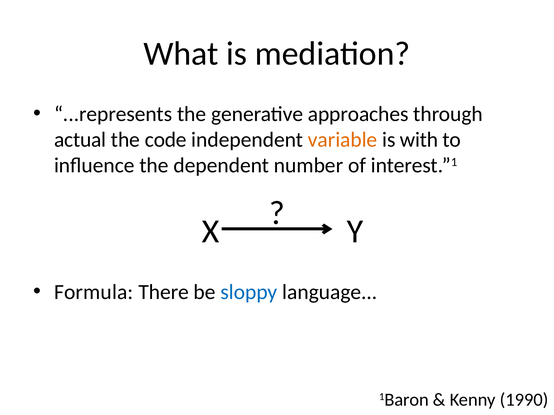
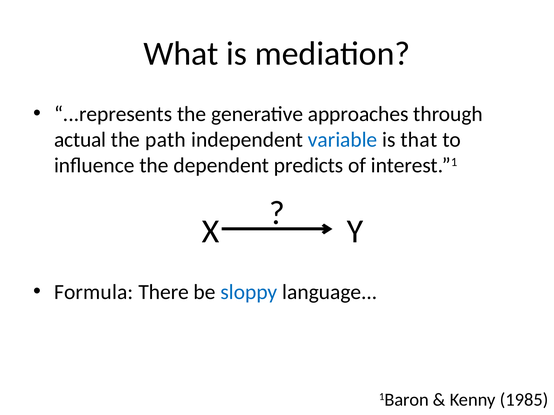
code: code -> path (166, 140)
variable colour: orange -> blue (343, 140)
with: with -> that (419, 140)
number: number -> predicts (309, 166)
1990: 1990 -> 1985 (524, 400)
